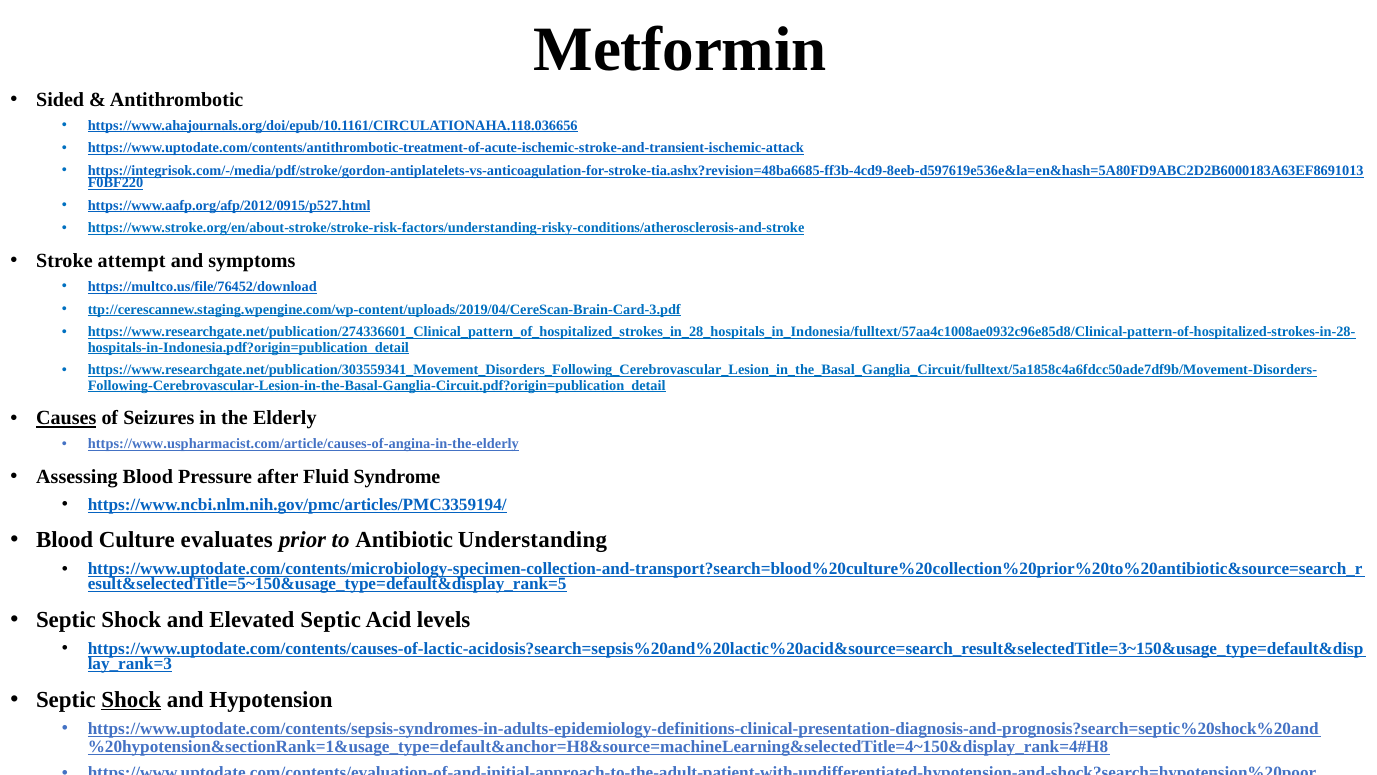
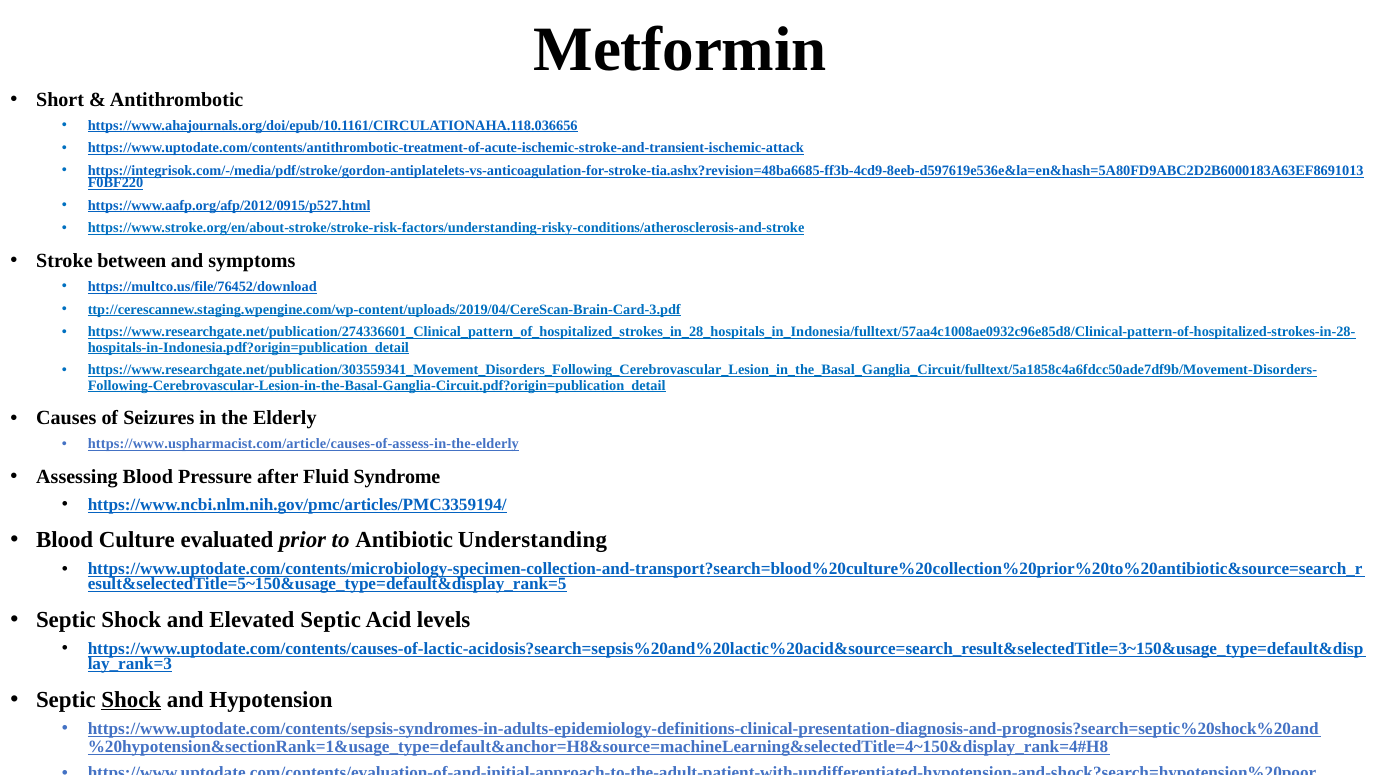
Sided: Sided -> Short (60, 100)
attempt: attempt -> between (132, 261)
Causes underline: present -> none (66, 418)
https://www.uspharmacist.com/article/causes-of-angina-in-the-elderly: https://www.uspharmacist.com/article/causes-of-angina-in-the-elderly -> https://www.uspharmacist.com/article/causes-of-assess-in-the-elderly (303, 444)
evaluates: evaluates -> evaluated (227, 540)
